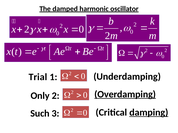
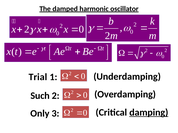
Overdamping underline: present -> none (125, 95)
Only: Only -> Such (40, 96)
Such: Such -> Only (40, 114)
